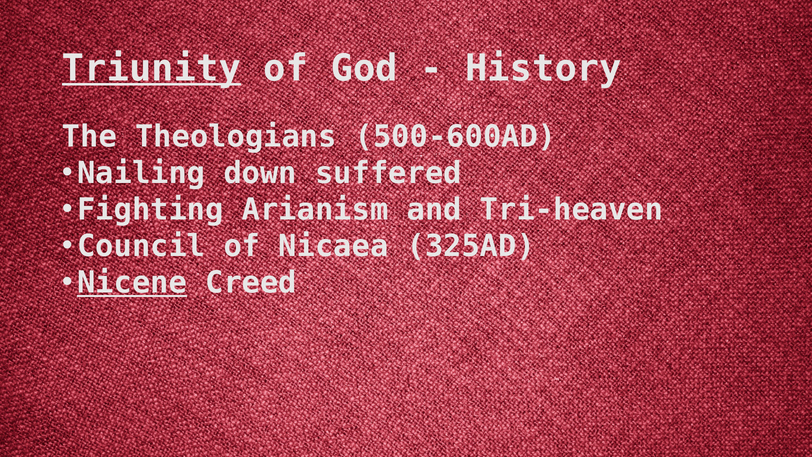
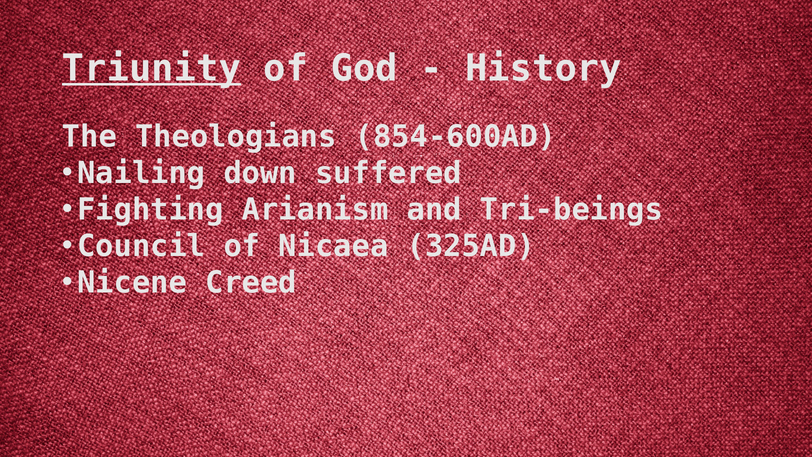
500-600AD: 500-600AD -> 854-600AD (456, 137)
Tri-heaven: Tri-heaven -> Tri-beings (572, 210)
Nicene underline: present -> none (132, 283)
